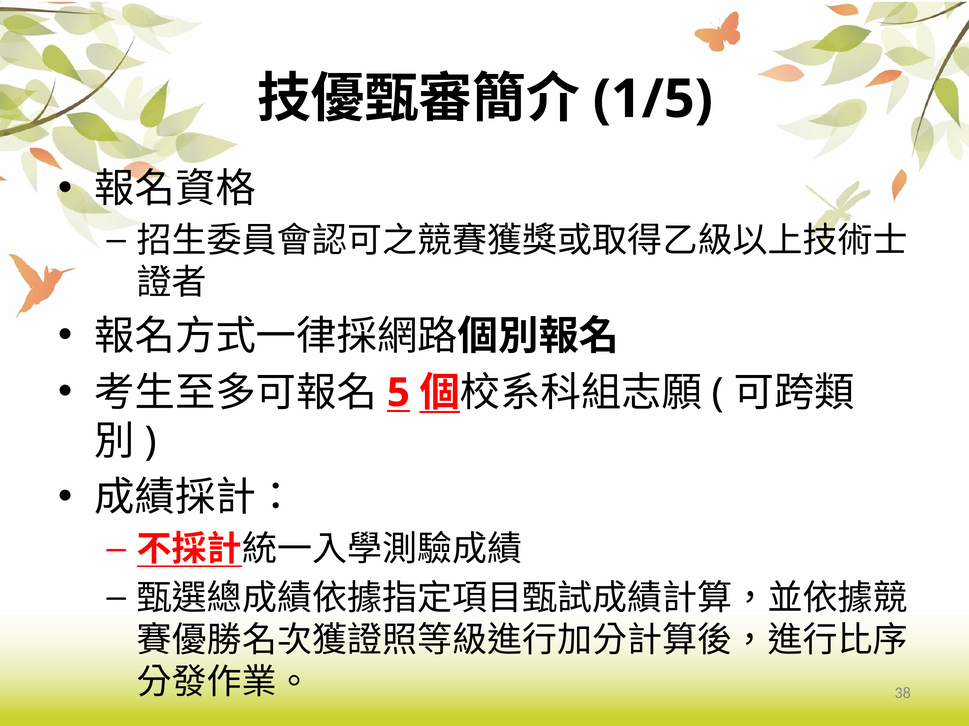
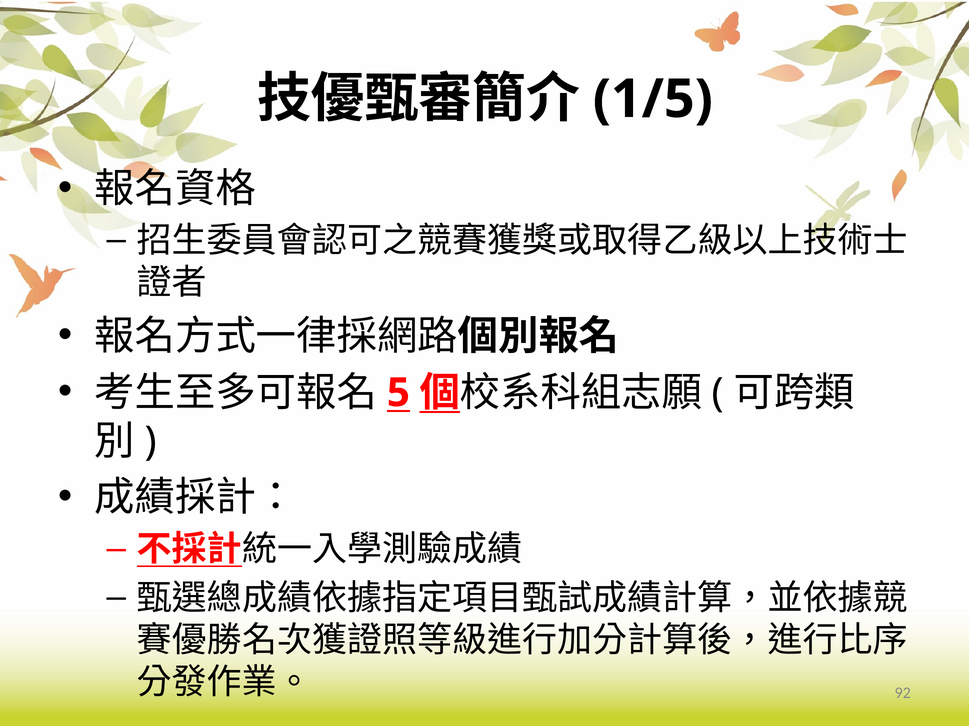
38: 38 -> 92 (903, 694)
